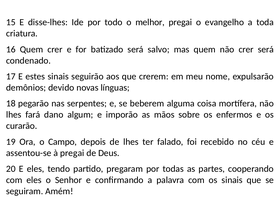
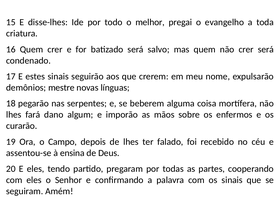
devido: devido -> mestre (61, 88)
à pregai: pregai -> ensina (72, 153)
